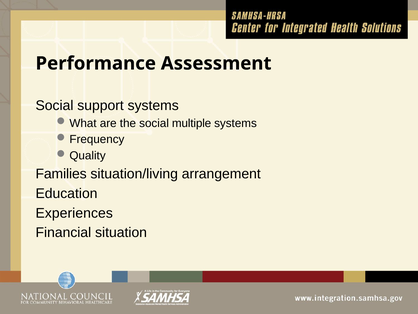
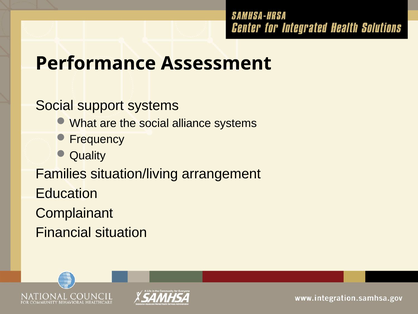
multiple: multiple -> alliance (192, 123)
Experiences: Experiences -> Complainant (74, 213)
